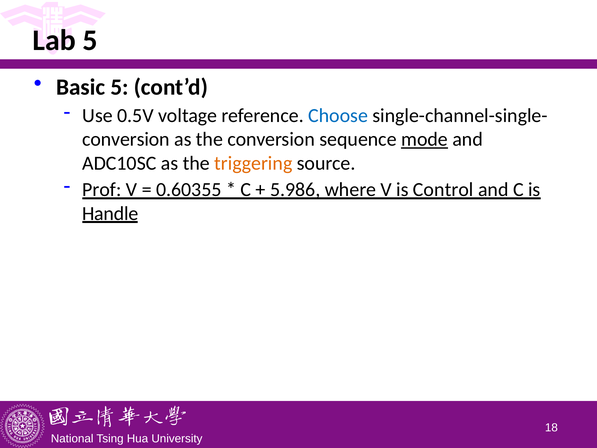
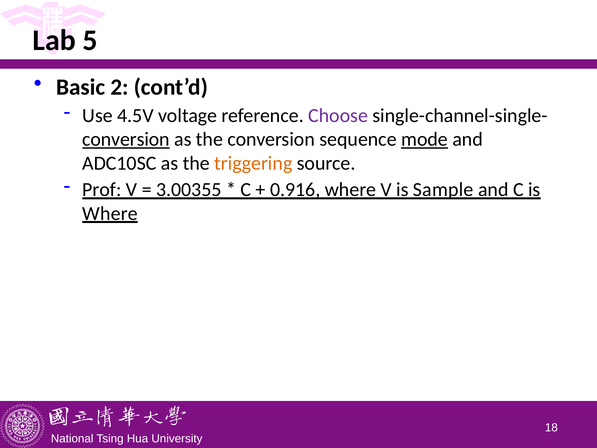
Basic 5: 5 -> 2 (119, 87)
0.5V: 0.5V -> 4.5V (135, 115)
Choose colour: blue -> purple (338, 115)
conversion underline: none -> present (126, 139)
0.60355: 0.60355 -> 3.00355 (189, 190)
5.986: 5.986 -> 0.916 (295, 190)
Control: Control -> Sample (443, 190)
Handle: Handle -> Where (110, 213)
